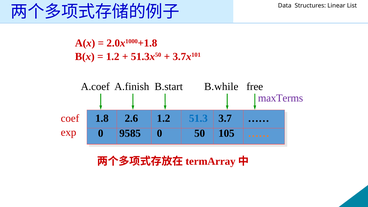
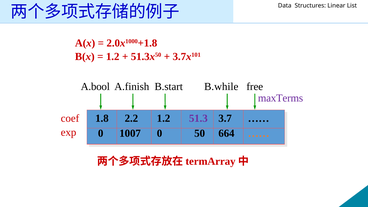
A.coef: A.coef -> A.bool (95, 87)
2.6: 2.6 -> 2.2 (131, 118)
51.3 colour: blue -> purple (198, 118)
9585: 9585 -> 1007 (130, 133)
105: 105 -> 664 (226, 133)
